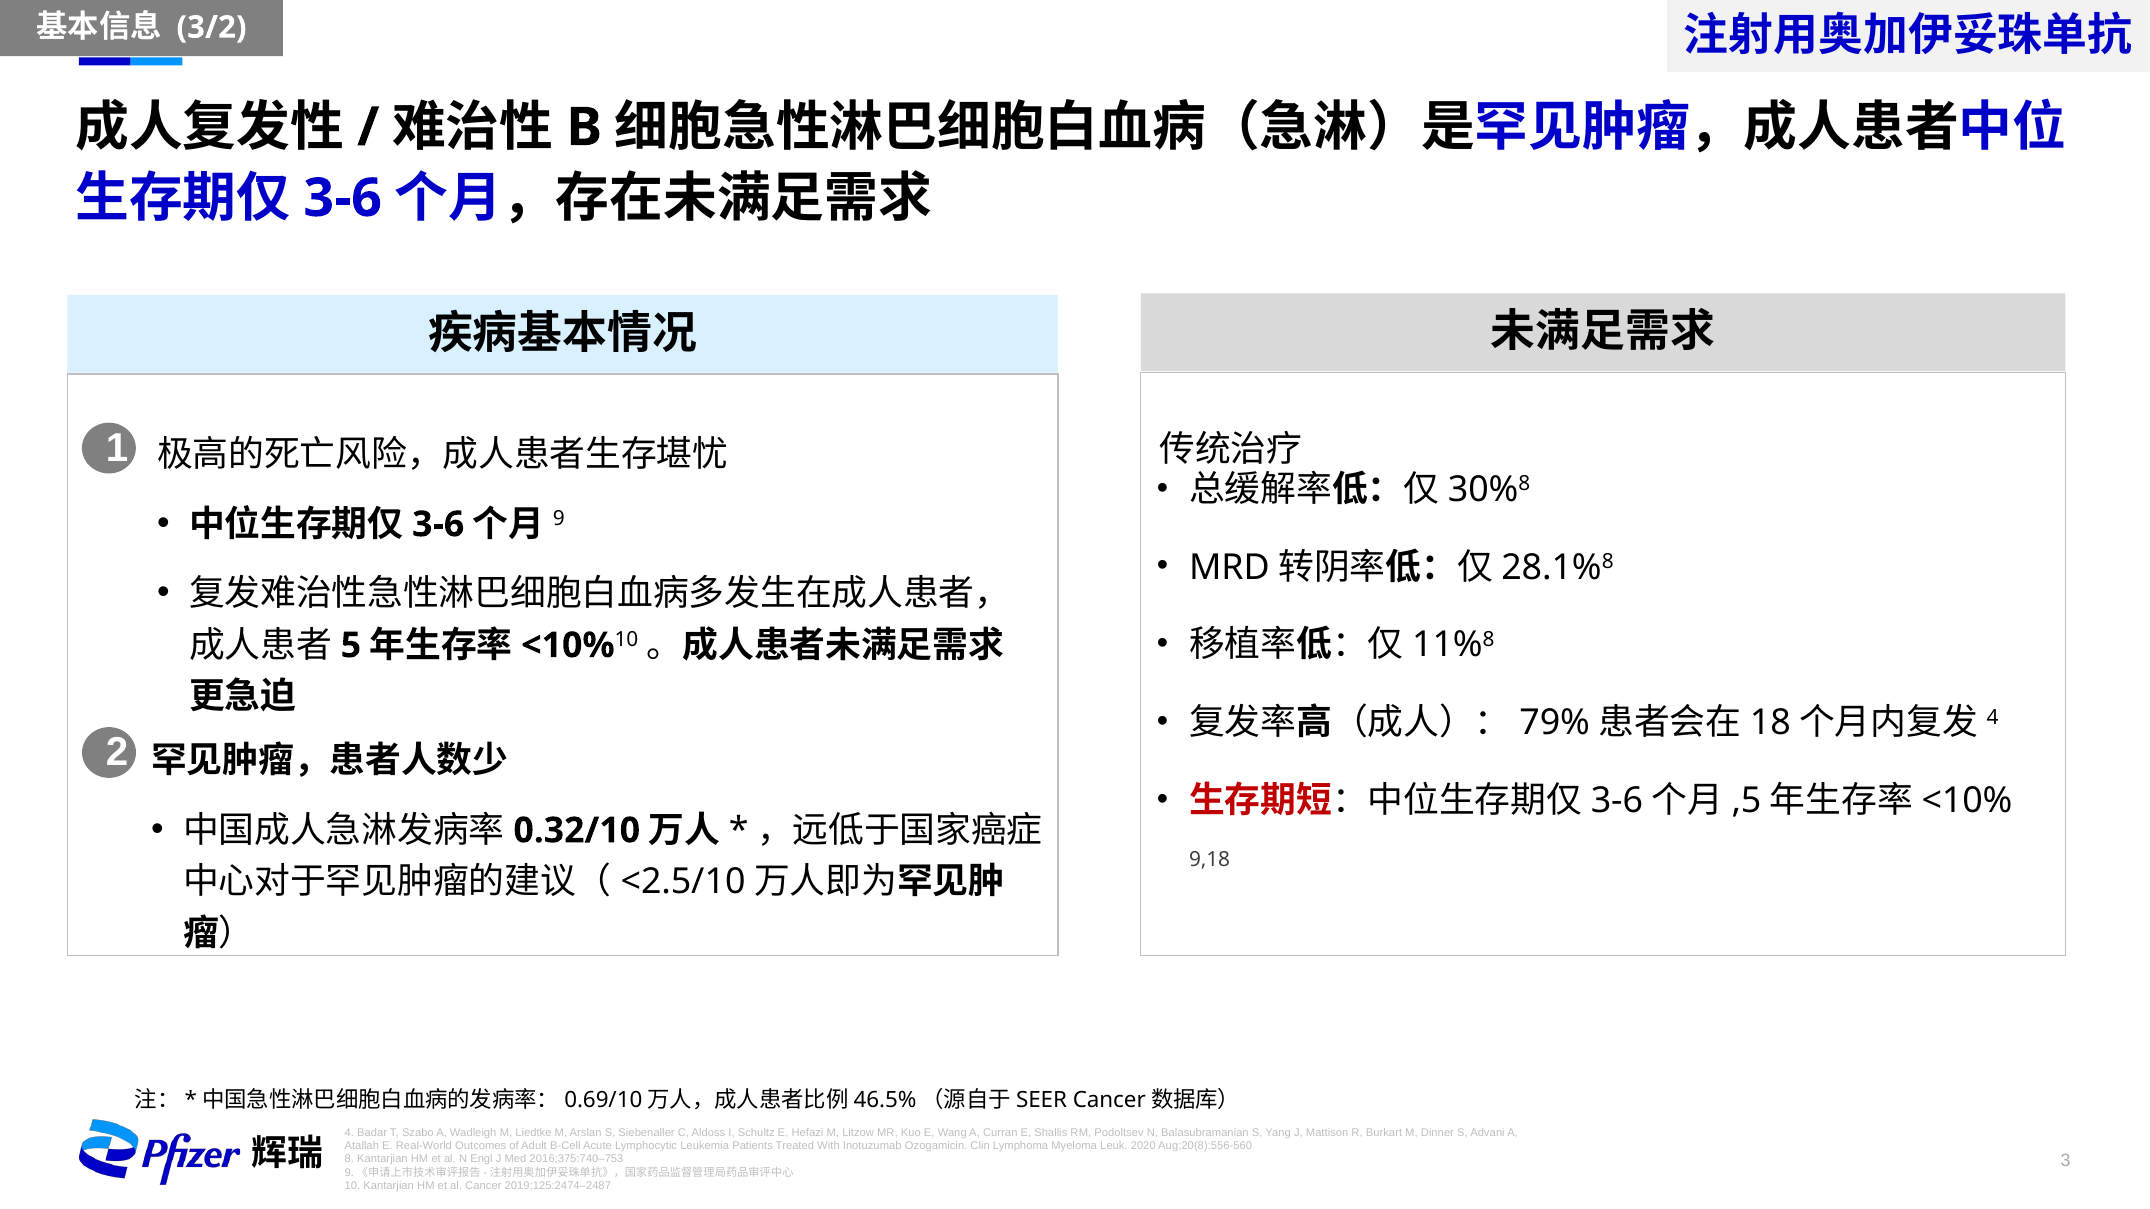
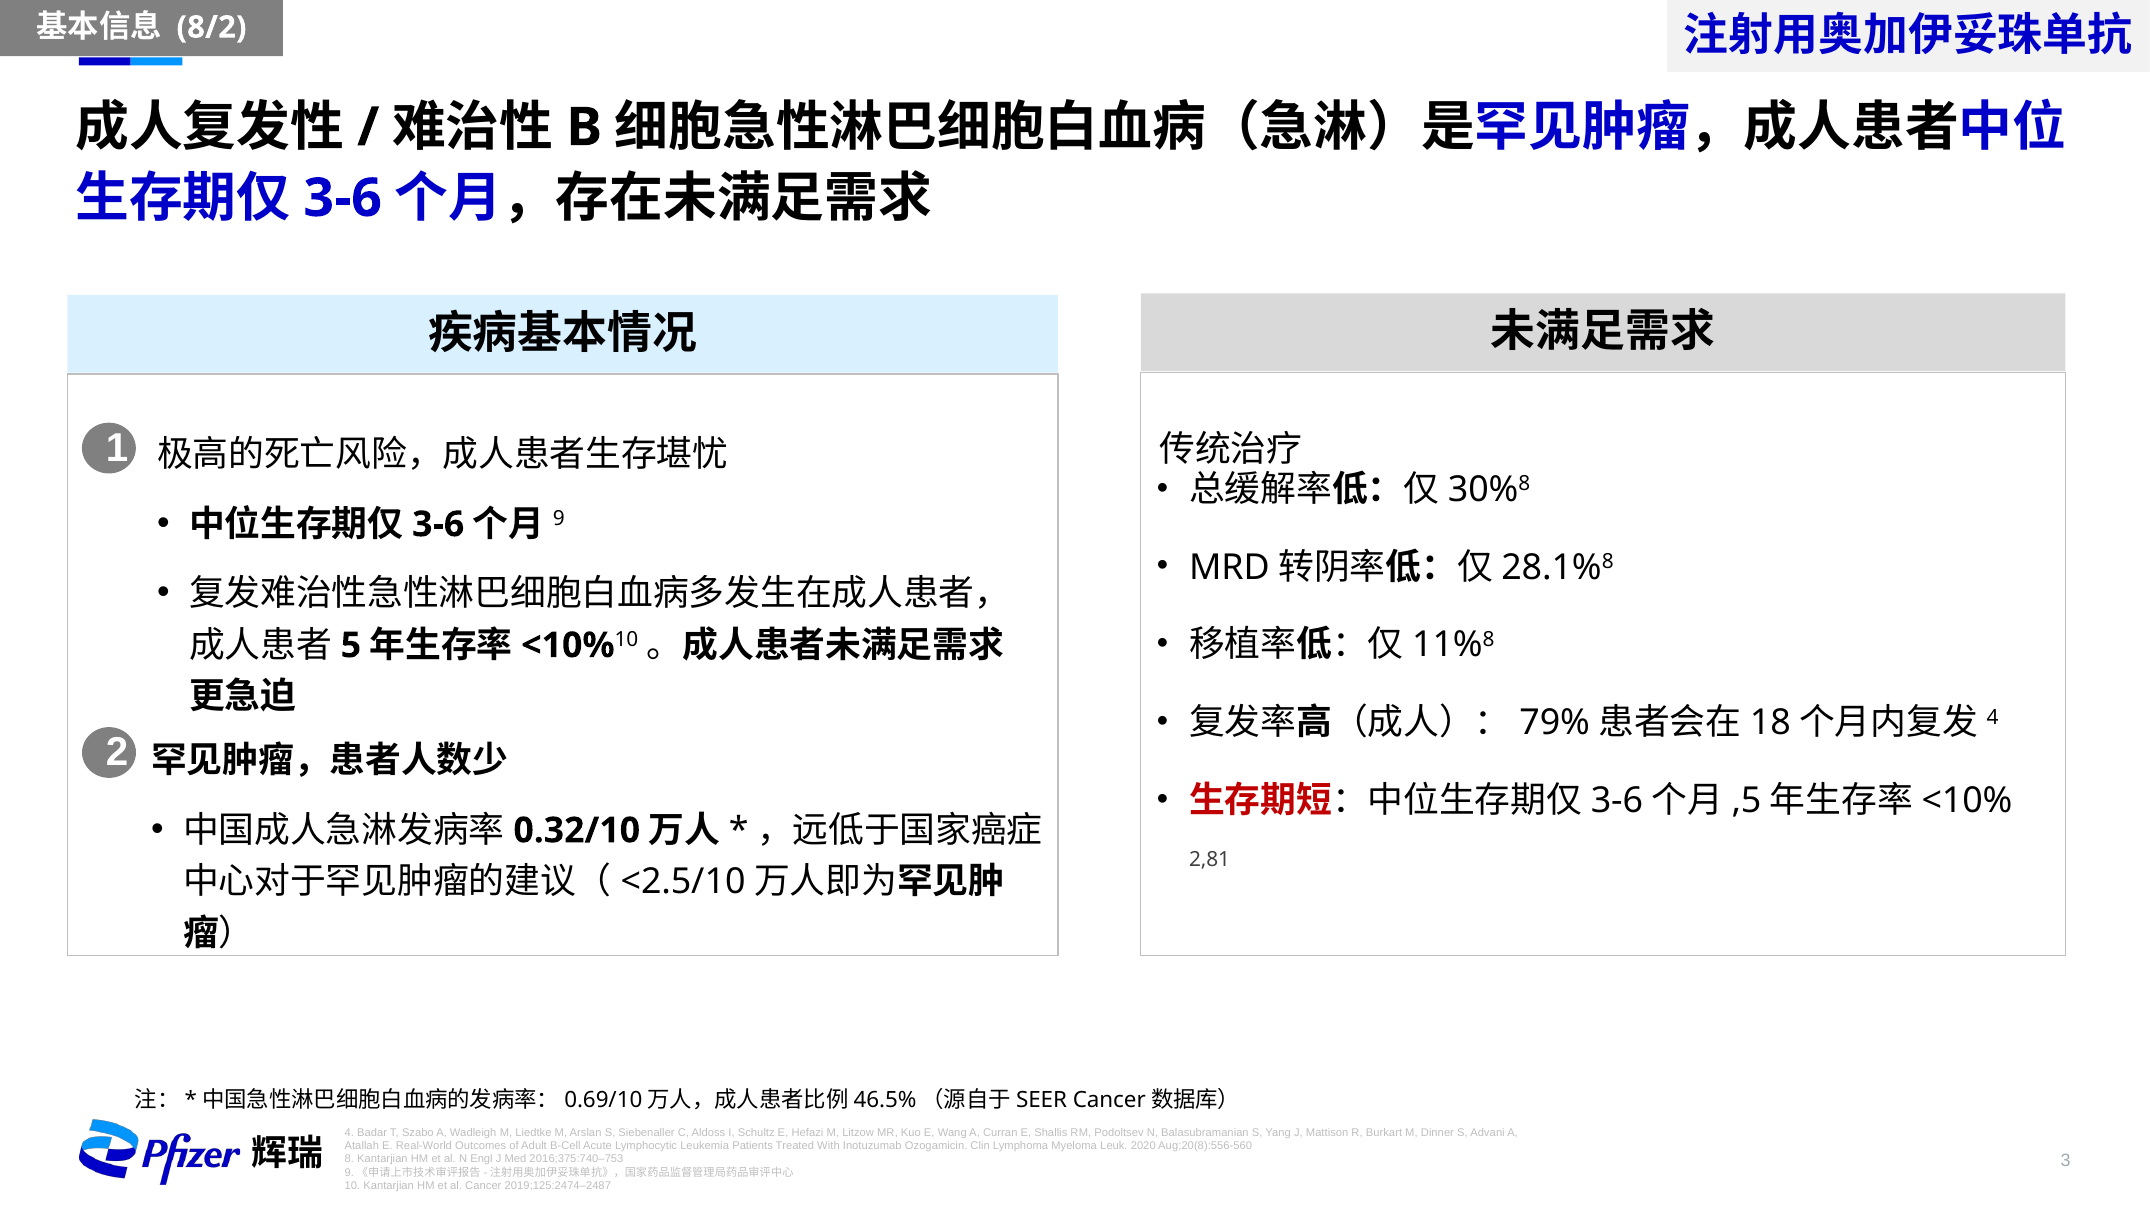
3/2: 3/2 -> 8/2 (212, 27)
9,18: 9,18 -> 2,81 (1210, 860)
